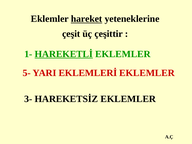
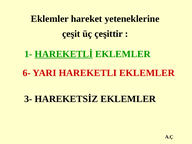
hareket underline: present -> none (87, 19)
5-: 5- -> 6- (27, 73)
EKLEMLERİ: EKLEMLERİ -> HAREKETLI (88, 73)
